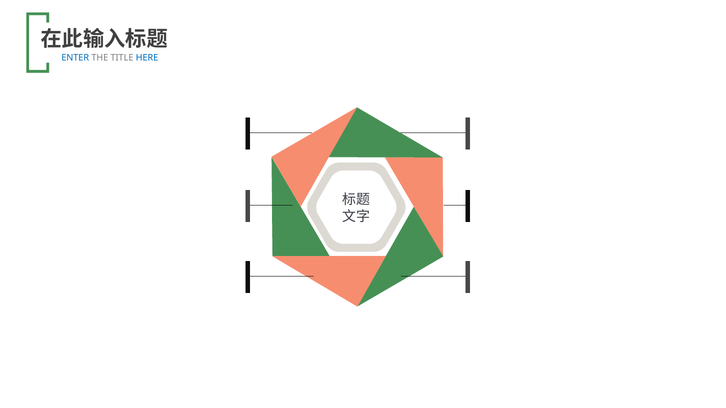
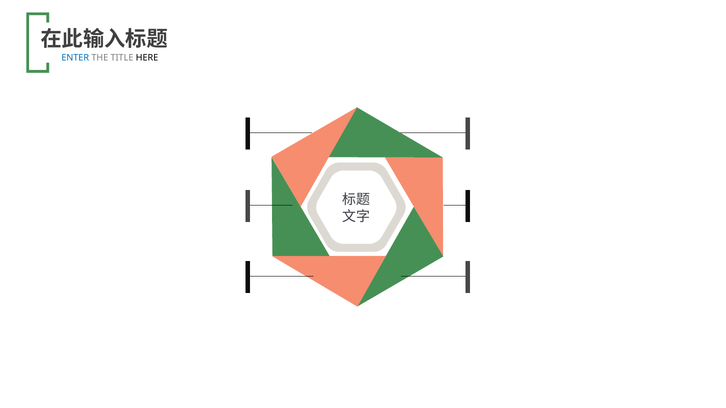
HERE colour: blue -> black (147, 58)
